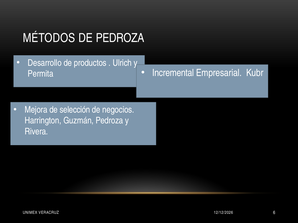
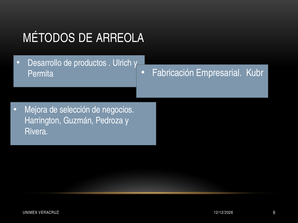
DE PEDROZA: PEDROZA -> ARREOLA (120, 38)
Incremental: Incremental -> Fabricación (173, 73)
